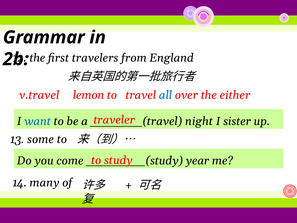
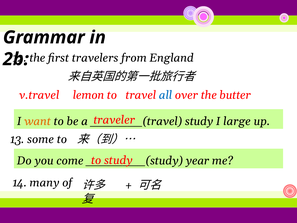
either: either -> butter (235, 95)
want colour: blue -> orange (38, 121)
night: night -> study (199, 121)
sister: sister -> large (237, 121)
